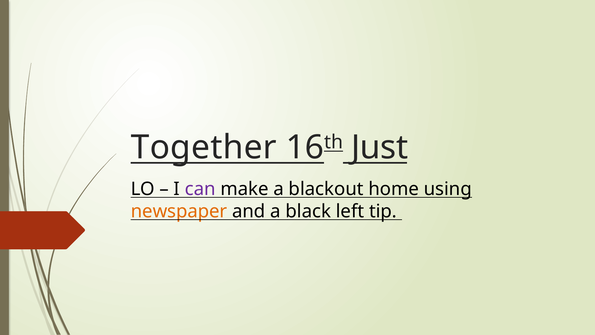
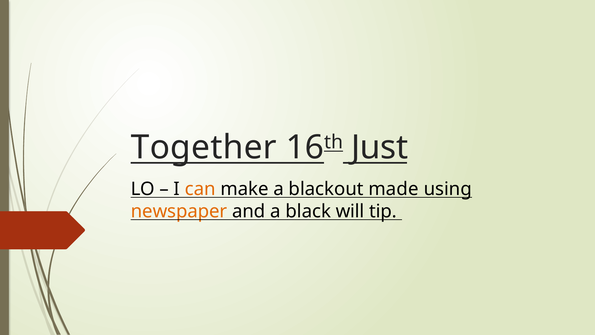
can colour: purple -> orange (200, 189)
home: home -> made (394, 189)
left: left -> will (350, 211)
